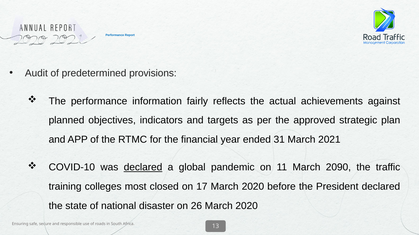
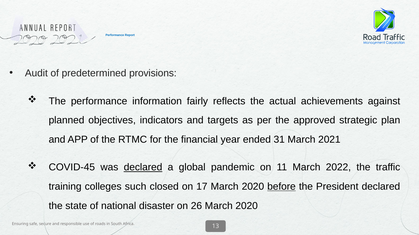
COVID-10: COVID-10 -> COVID-45 (72, 168)
2090: 2090 -> 2022 (338, 168)
most: most -> such (136, 187)
before underline: none -> present (282, 187)
